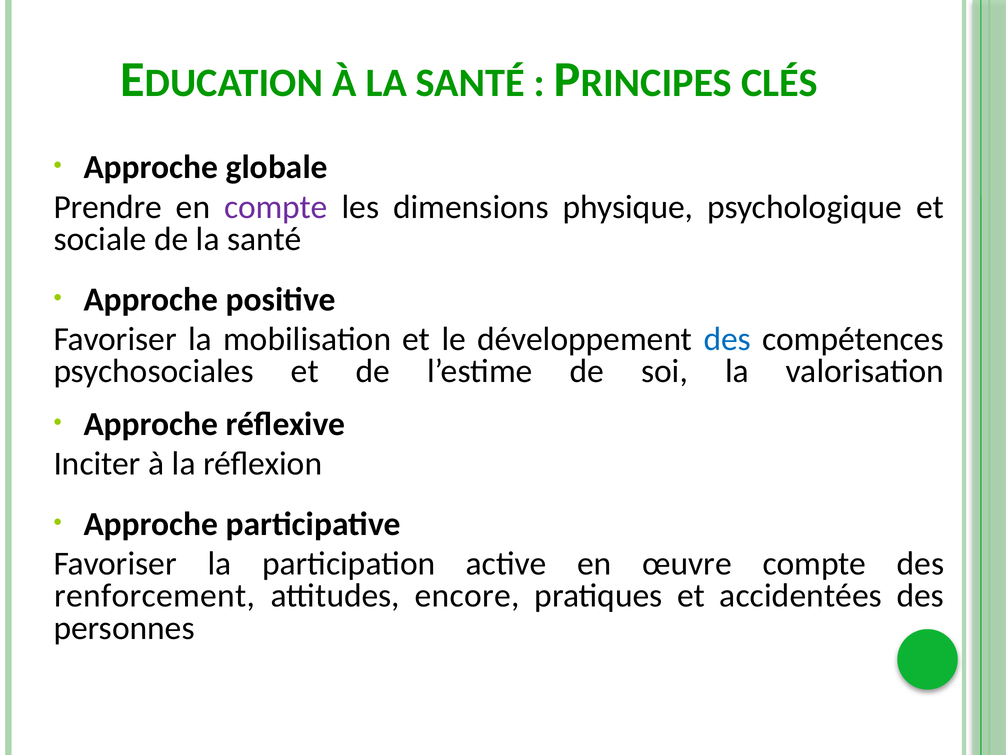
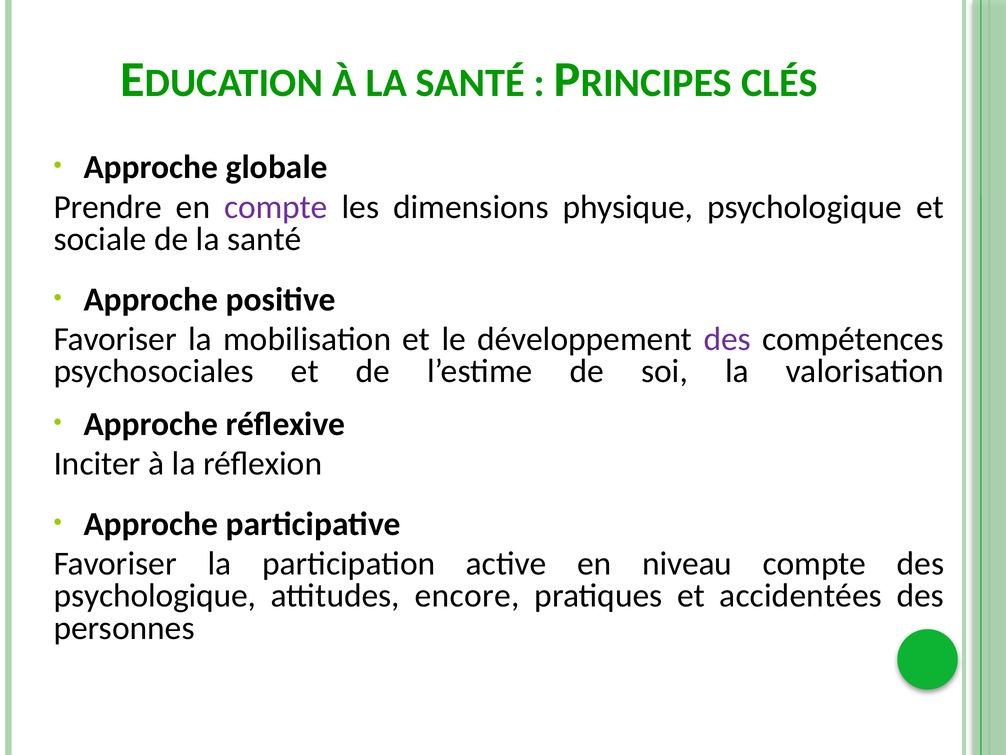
des colour: blue -> purple (727, 339)
œuvre: œuvre -> niveau (687, 563)
renforcement: renforcement -> psychologique (155, 596)
